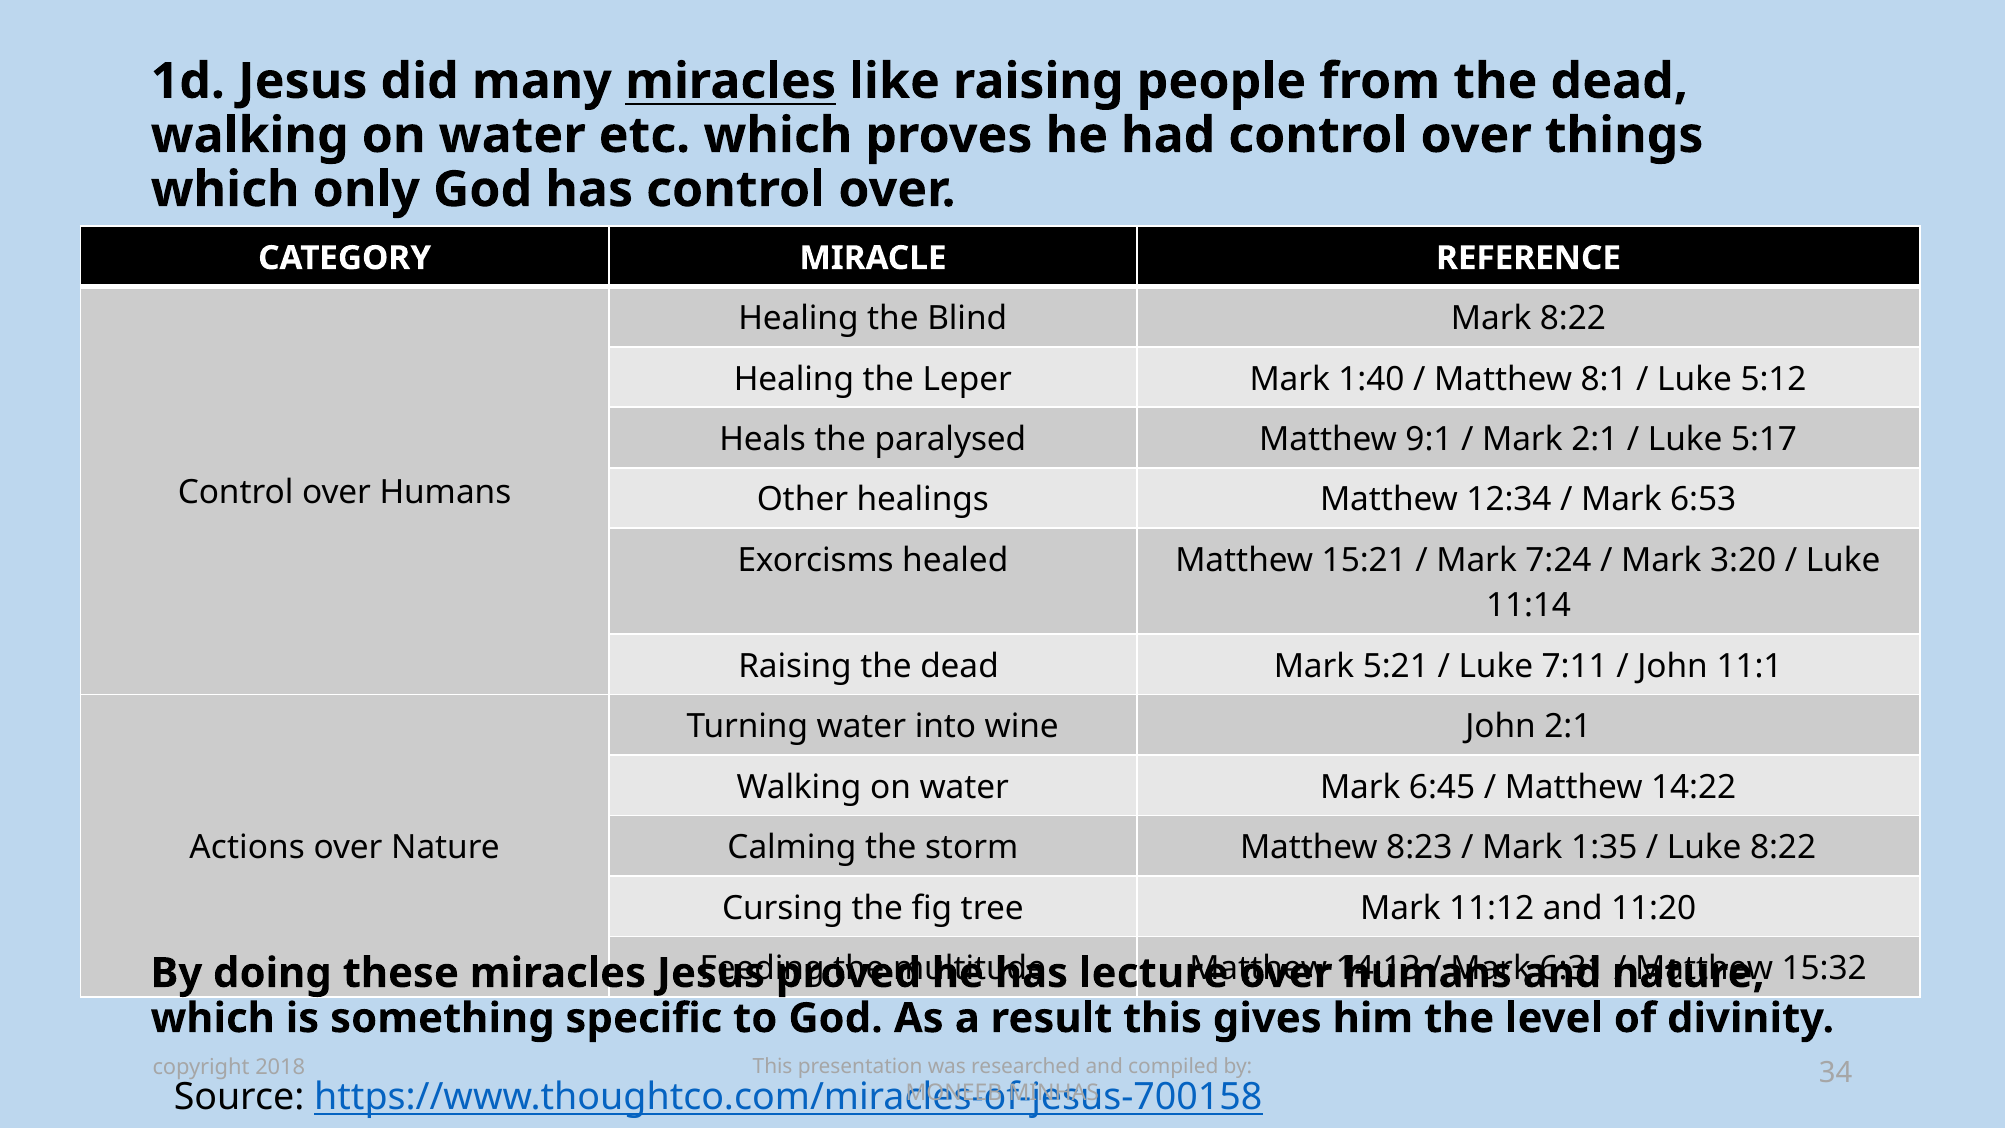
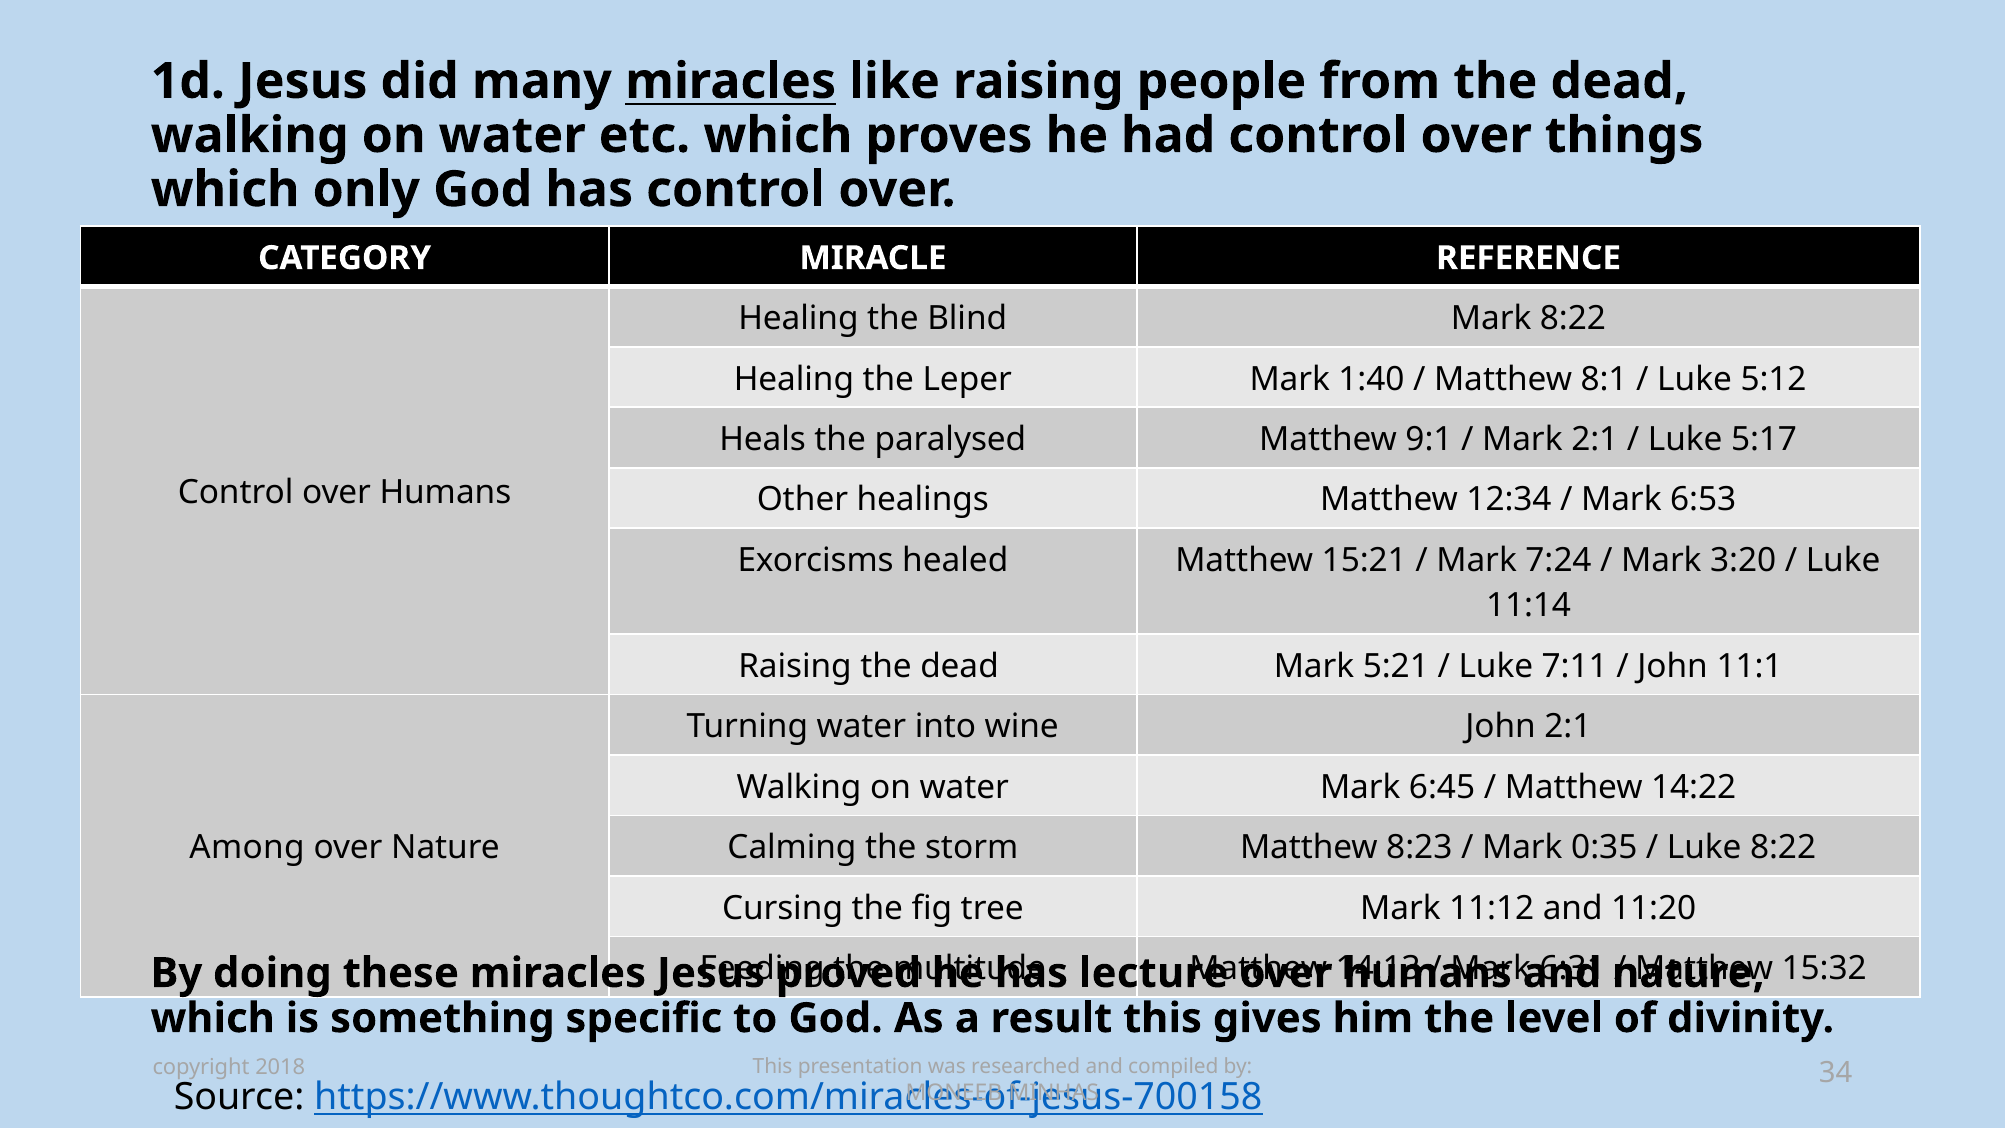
Actions: Actions -> Among (247, 847)
1:35: 1:35 -> 0:35 (1604, 847)
